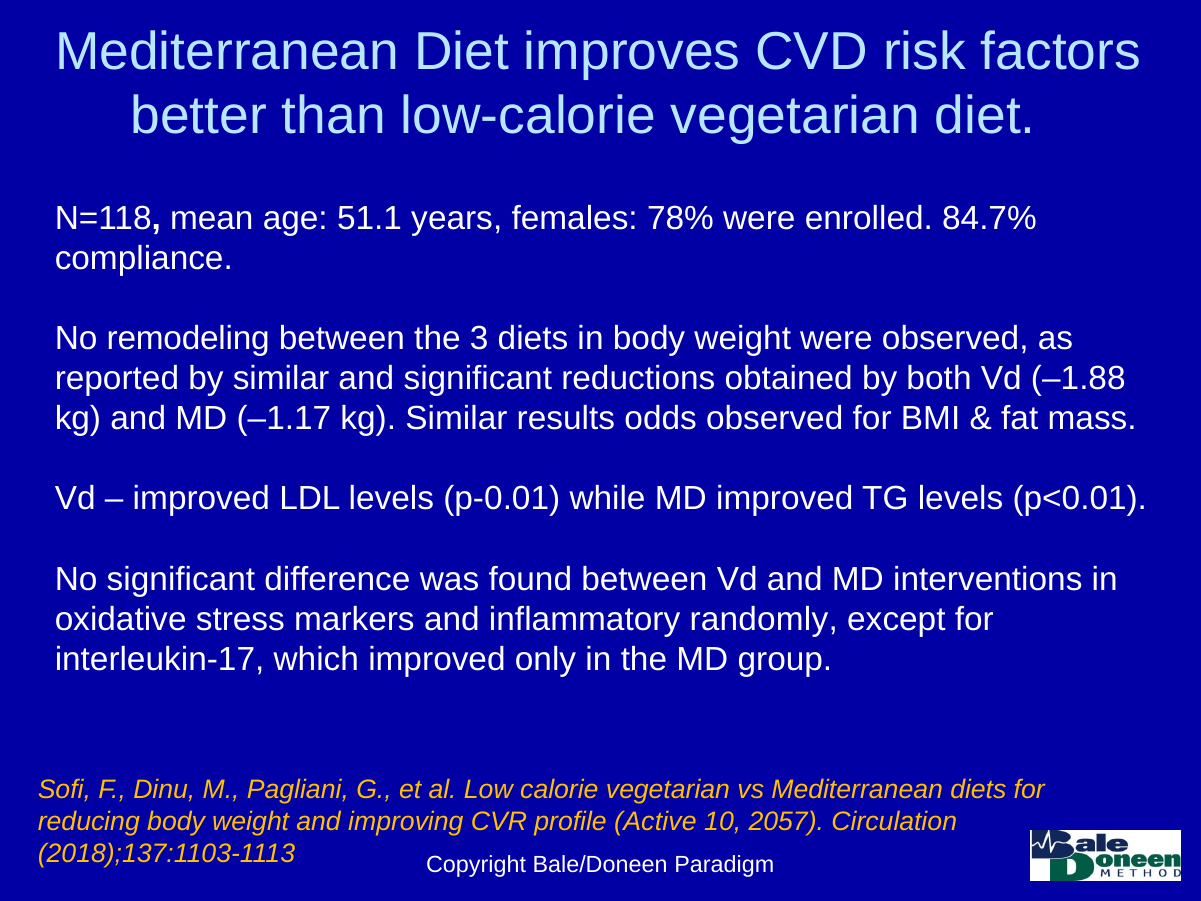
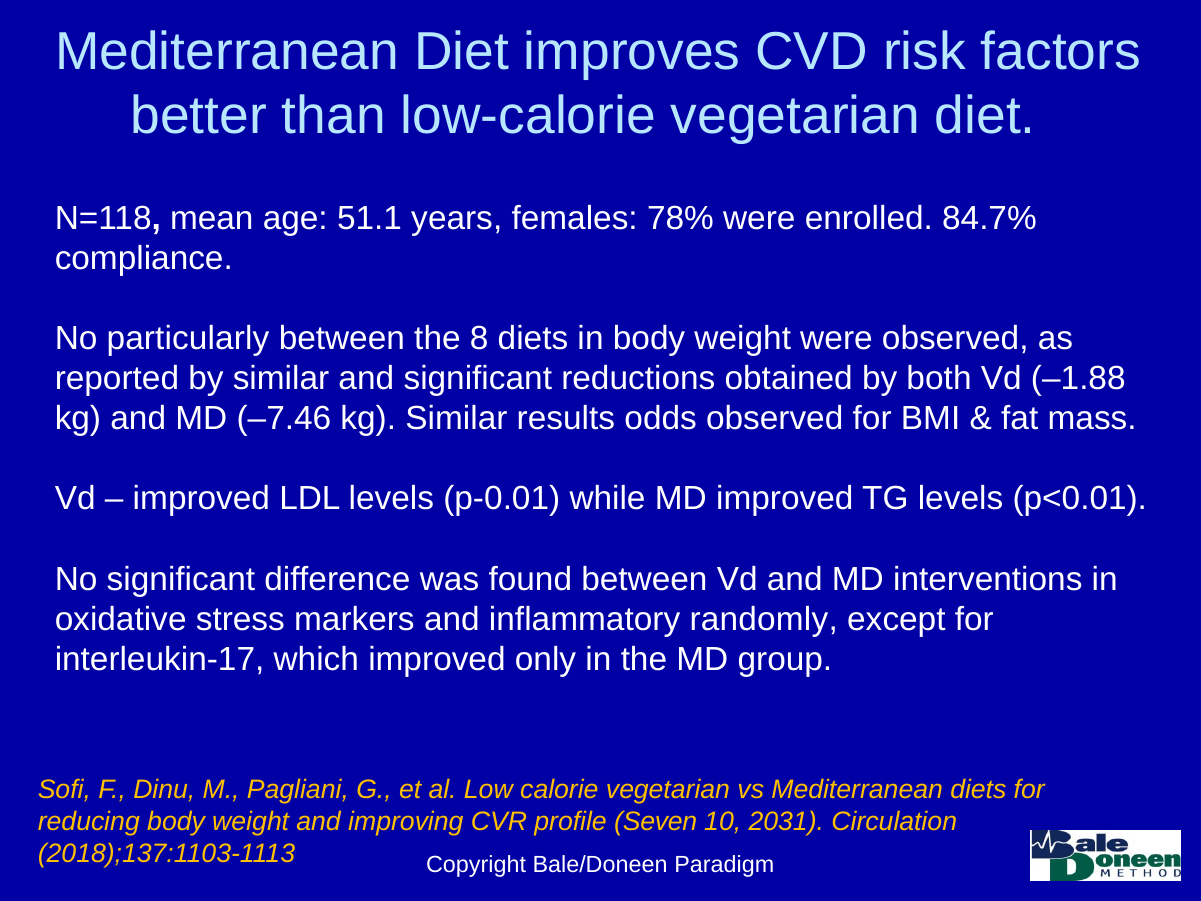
remodeling: remodeling -> particularly (188, 339)
3: 3 -> 8 (479, 339)
‒1.17: ‒1.17 -> ‒7.46 (284, 419)
Active: Active -> Seven (656, 821)
2057: 2057 -> 2031 (786, 821)
